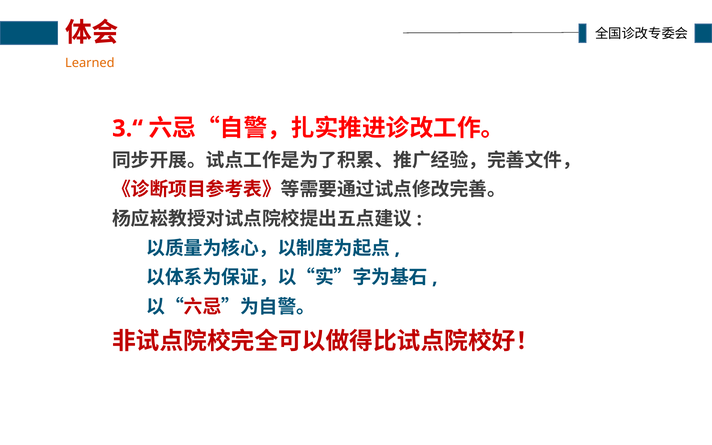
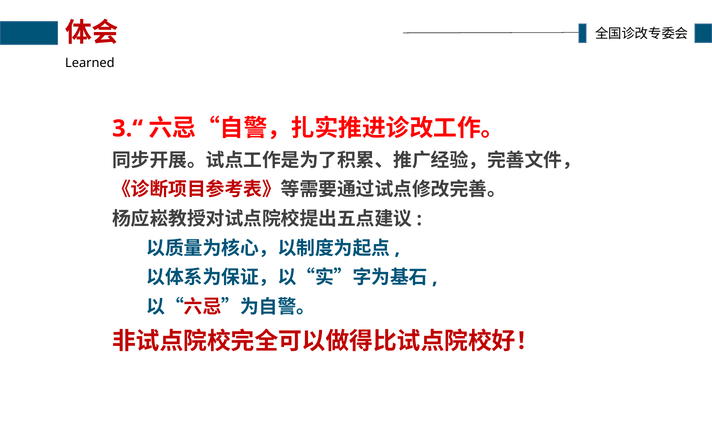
Learned colour: orange -> black (90, 63)
